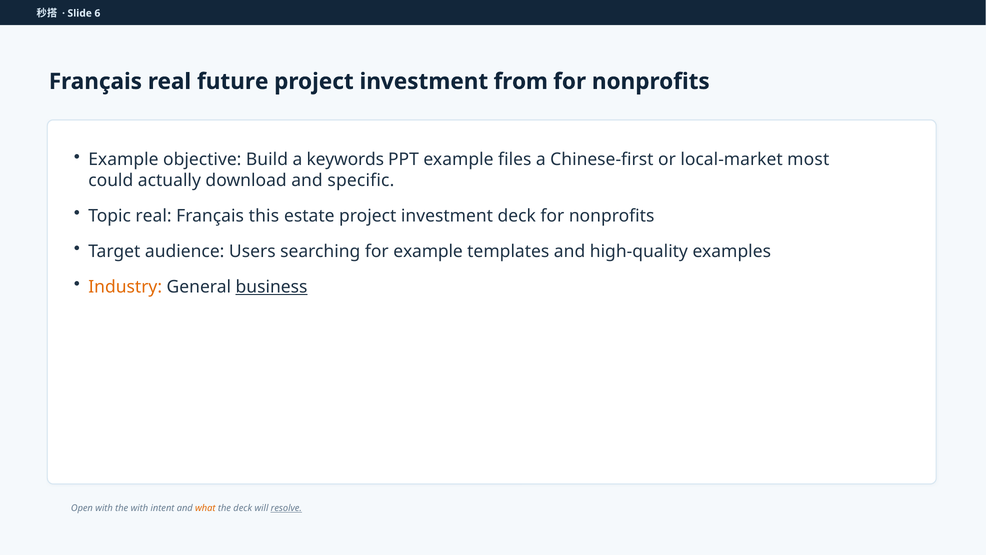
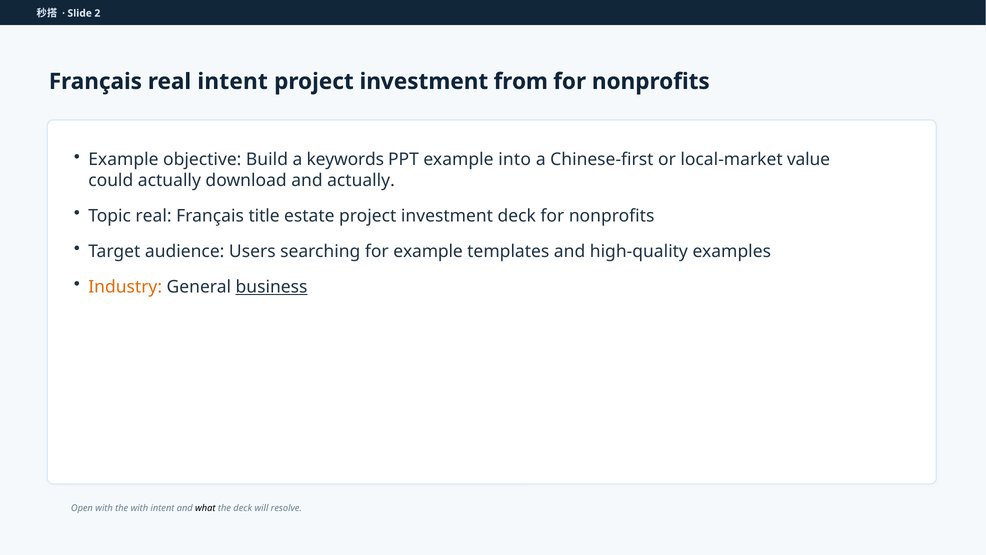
6: 6 -> 2 (97, 13)
real future: future -> intent (233, 81)
files: files -> into (515, 160)
most: most -> value (808, 160)
and specific: specific -> actually (361, 181)
this: this -> title (264, 216)
what colour: orange -> black (205, 508)
resolve underline: present -> none (286, 508)
